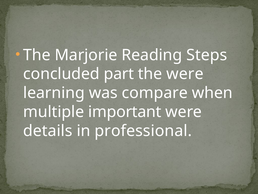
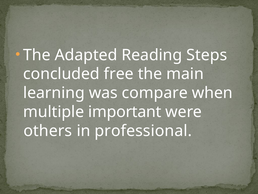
Marjorie: Marjorie -> Adapted (86, 55)
part: part -> free (119, 74)
the were: were -> main (185, 74)
details: details -> others (48, 131)
